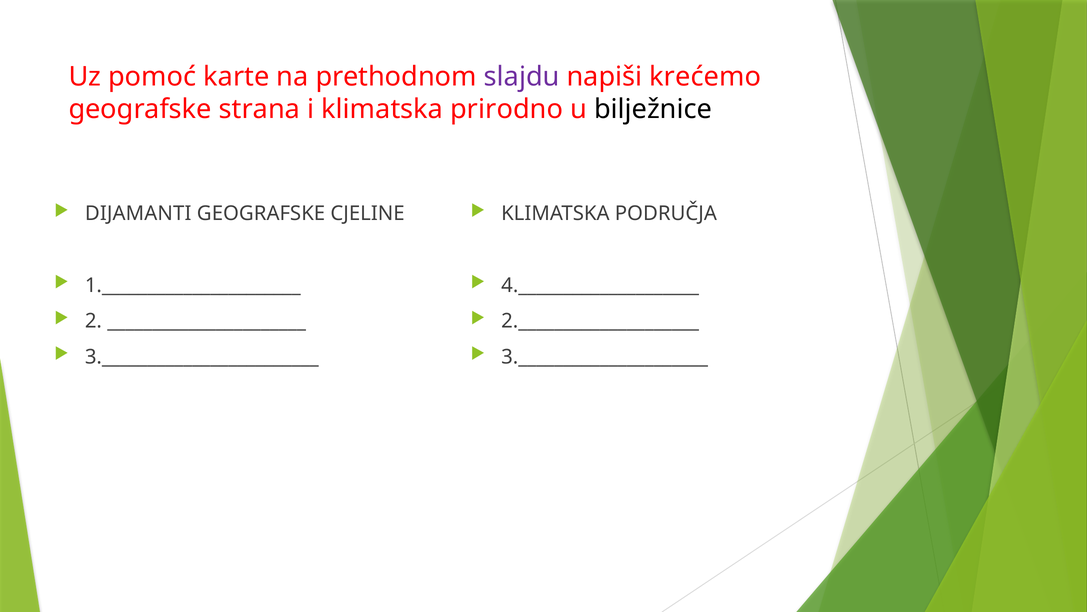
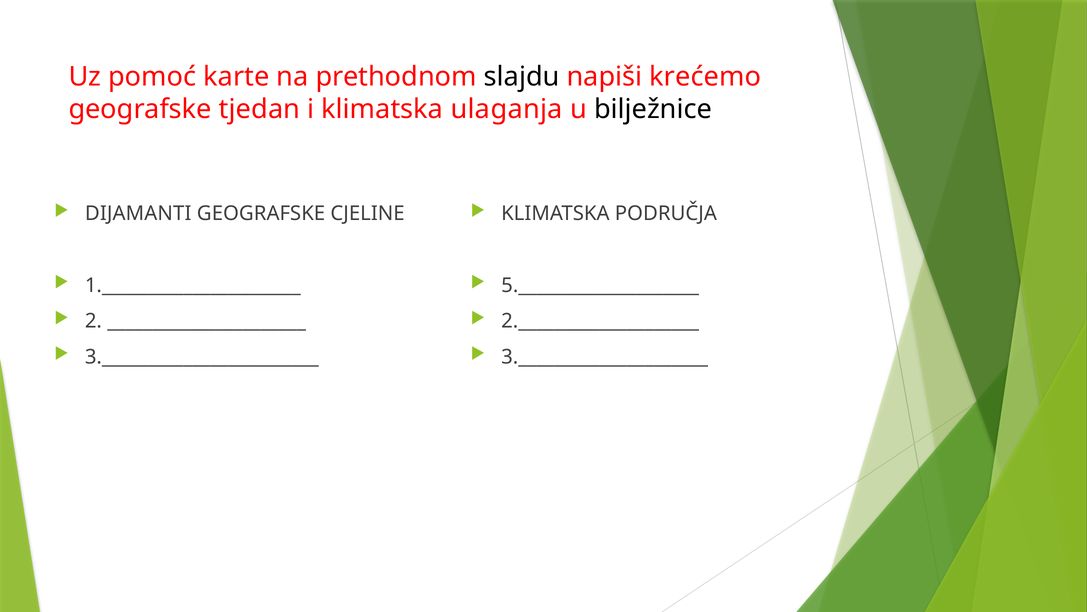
slajdu colour: purple -> black (522, 77)
strana: strana -> tjedan (259, 109)
prirodno: prirodno -> ulaganja (507, 109)
4.____________________: 4.____________________ -> 5.____________________ (600, 285)
